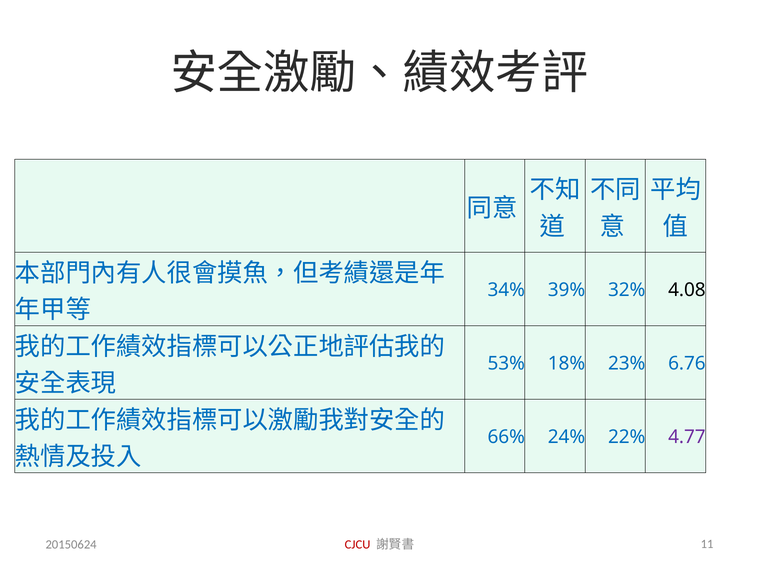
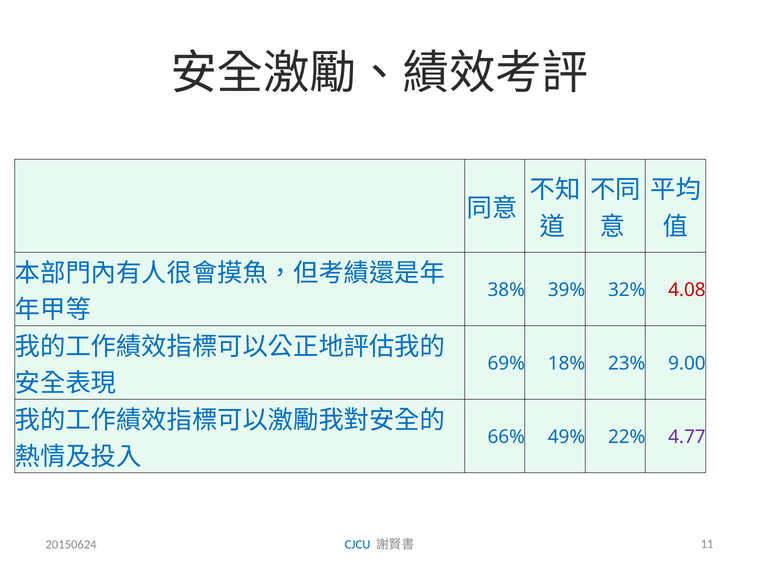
34%: 34% -> 38% (506, 290)
4.08 colour: black -> red (687, 290)
53%: 53% -> 69% (506, 363)
6.76: 6.76 -> 9.00 (687, 363)
24%: 24% -> 49% (566, 436)
CJCU colour: red -> blue (358, 544)
